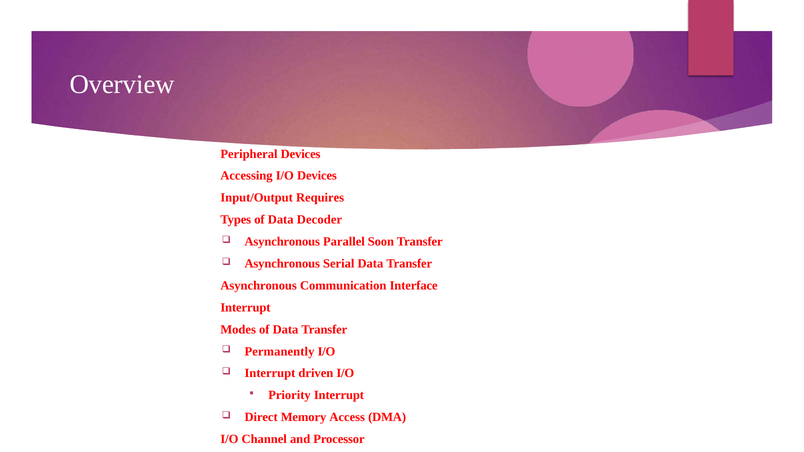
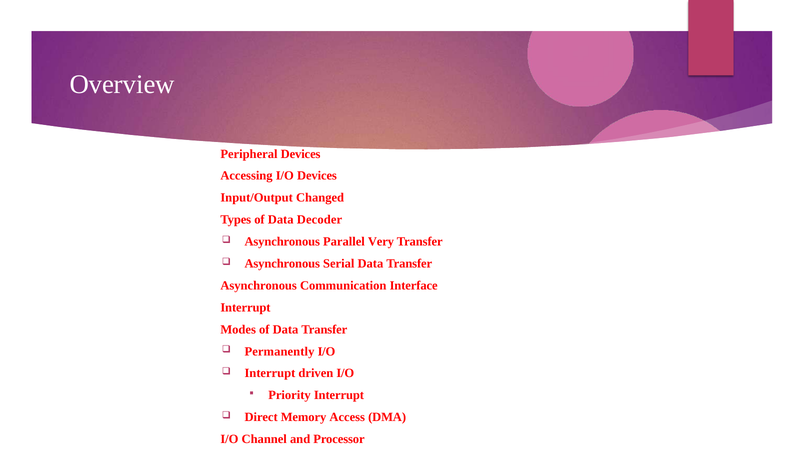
Requires: Requires -> Changed (320, 198)
Soon: Soon -> Very (381, 242)
